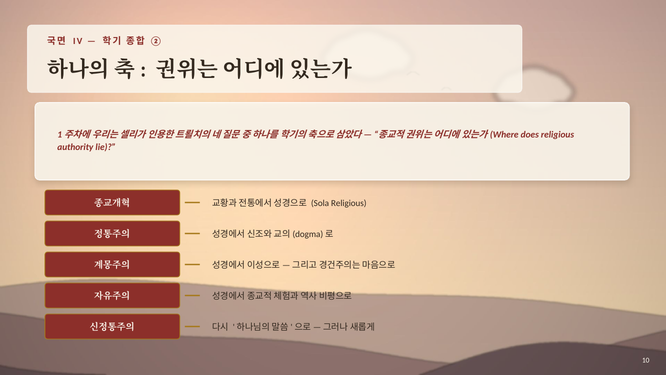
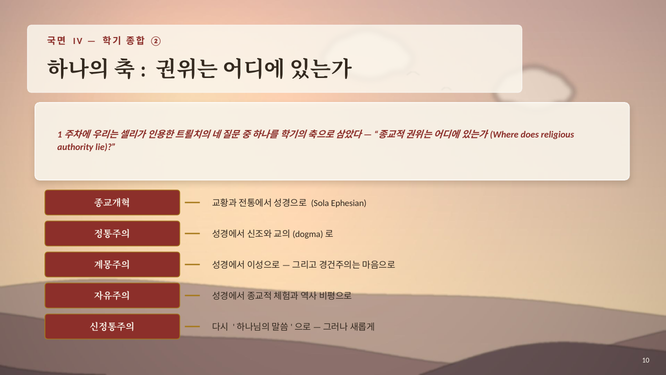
Sola Religious: Religious -> Ephesian (349, 203)
